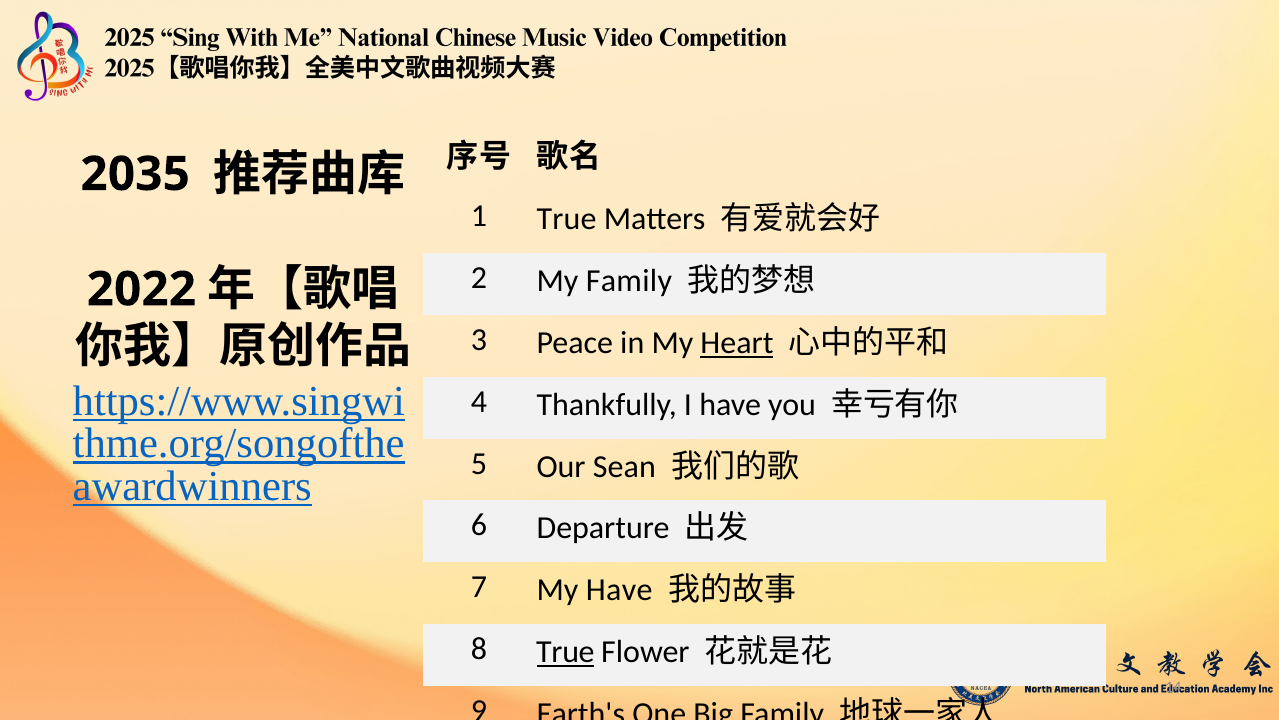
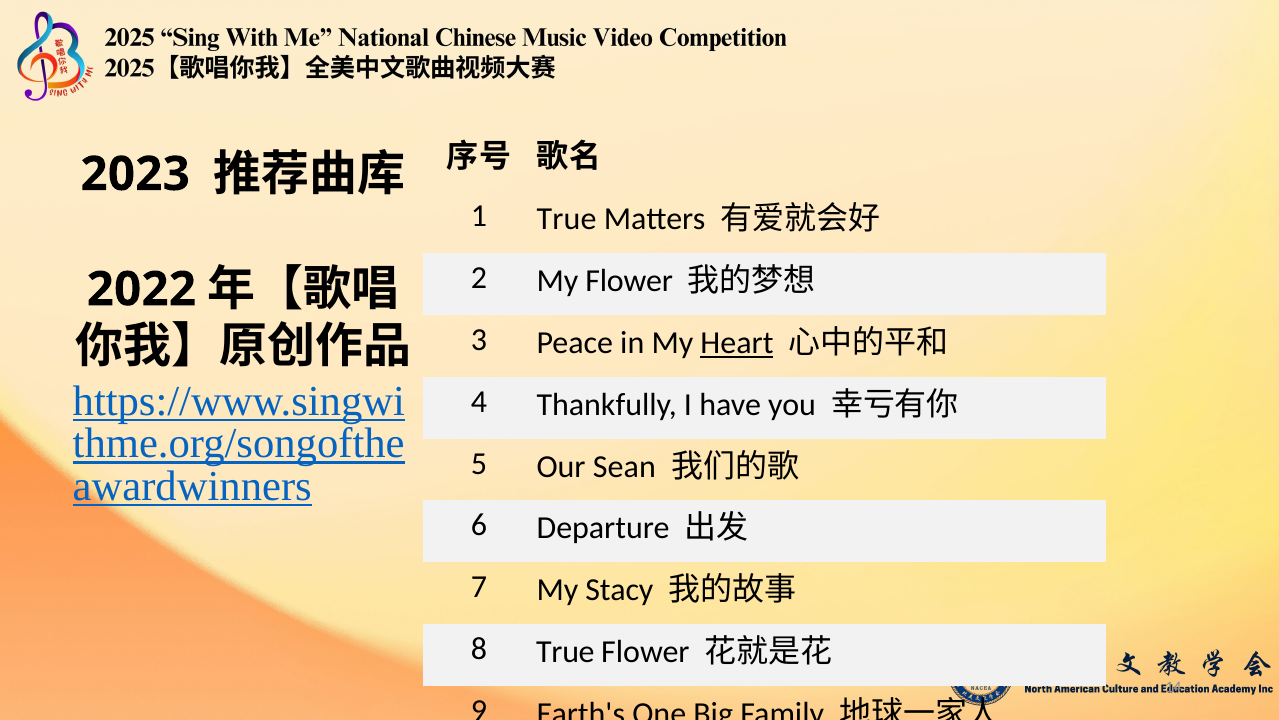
2035: 2035 -> 2023 (135, 174)
My Family: Family -> Flower (629, 281)
My Have: Have -> Stacy (619, 590)
True underline: present -> none (565, 652)
